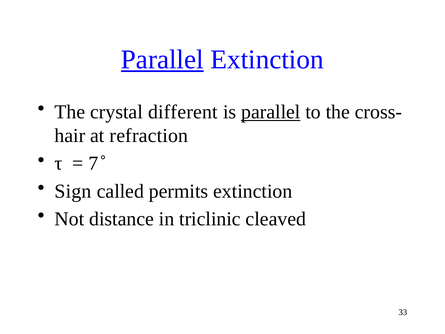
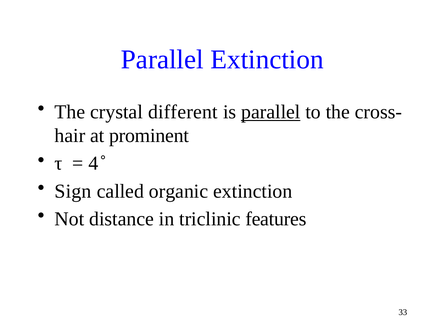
Parallel underline: present -> none (162, 59)
refraction: refraction -> prominent (149, 136)
7: 7 -> 4 (93, 163)
permits: permits -> organic (179, 191)
cleaved: cleaved -> features (276, 219)
